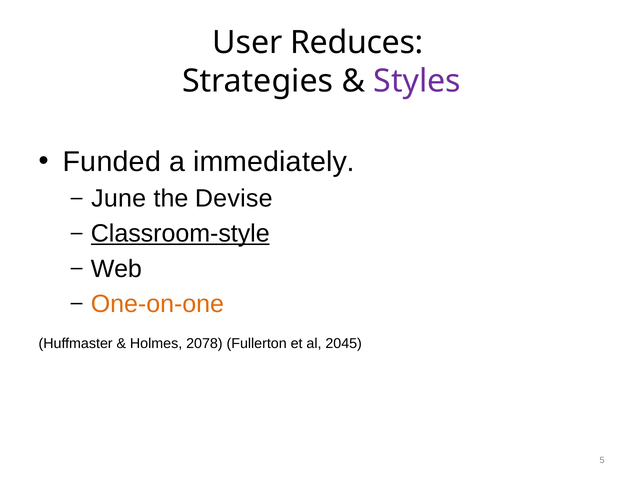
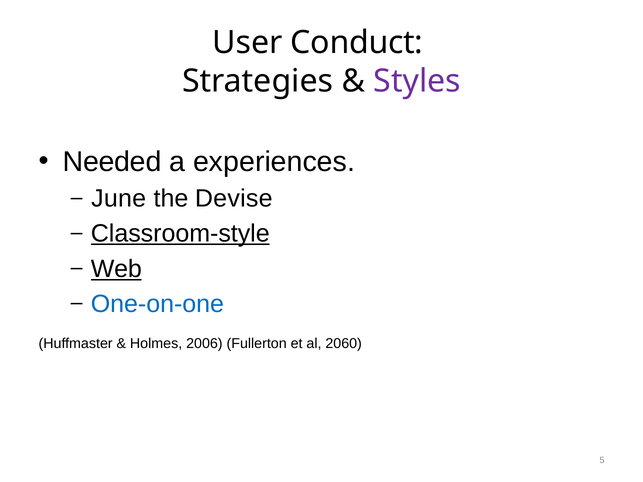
Reduces: Reduces -> Conduct (357, 42)
Funded: Funded -> Needed (112, 162)
immediately: immediately -> experiences (274, 162)
Web underline: none -> present (116, 269)
One-on-one colour: orange -> blue (157, 304)
2078: 2078 -> 2006 (204, 344)
2045: 2045 -> 2060 (344, 344)
